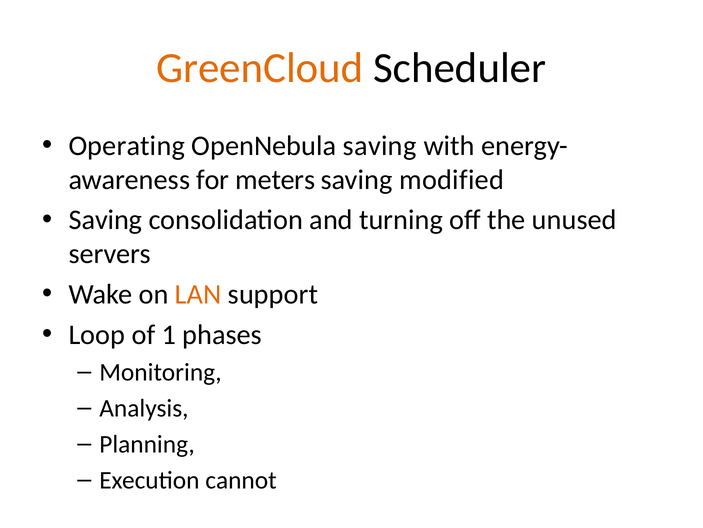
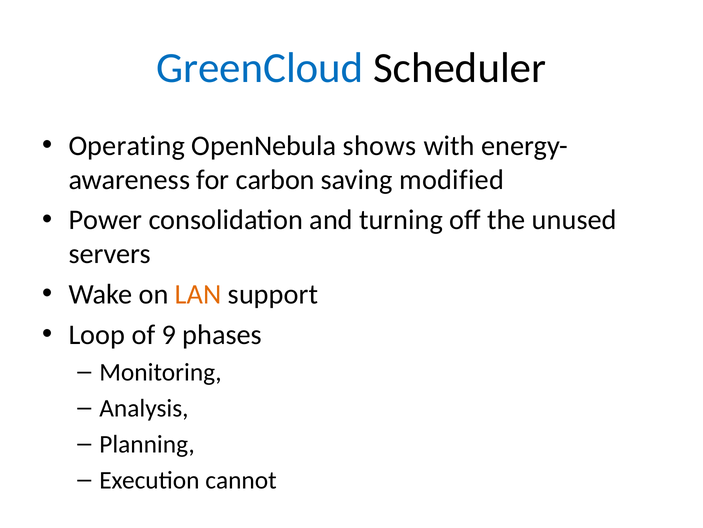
GreenCloud colour: orange -> blue (260, 68)
OpenNebula saving: saving -> shows (380, 146)
meters: meters -> carbon (275, 179)
Saving: Saving -> Power (105, 220)
1: 1 -> 9 (169, 334)
